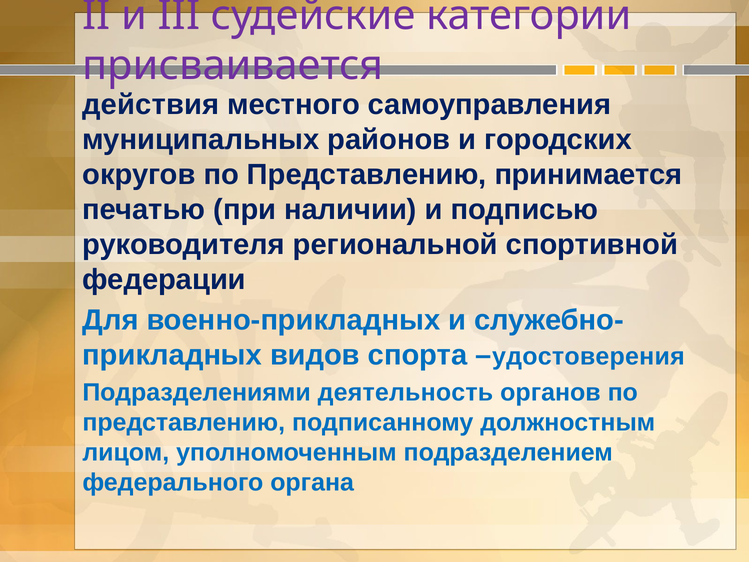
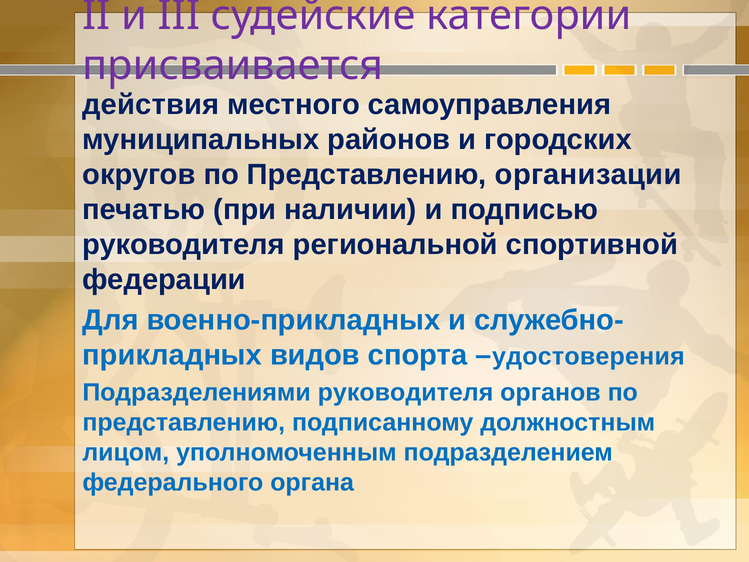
принимается: принимается -> организации (588, 174)
Подразделениями деятельность: деятельность -> руководителя (406, 392)
